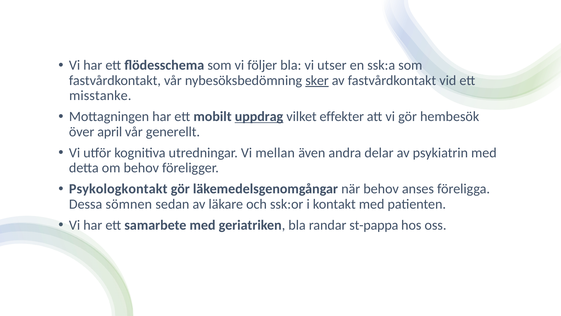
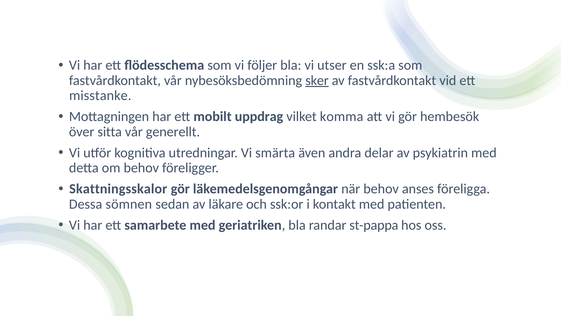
uppdrag underline: present -> none (259, 116)
effekter: effekter -> komma (342, 116)
april: april -> sitta (110, 132)
mellan: mellan -> smärta (275, 153)
Psykologkontakt: Psykologkontakt -> Skattningsskalor (118, 189)
